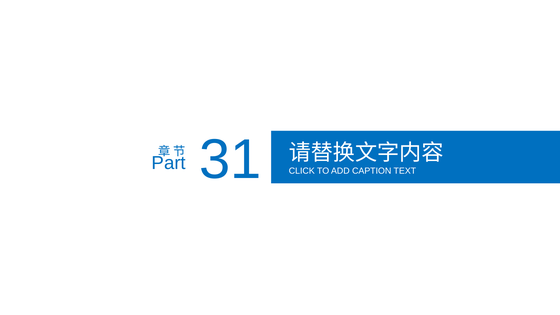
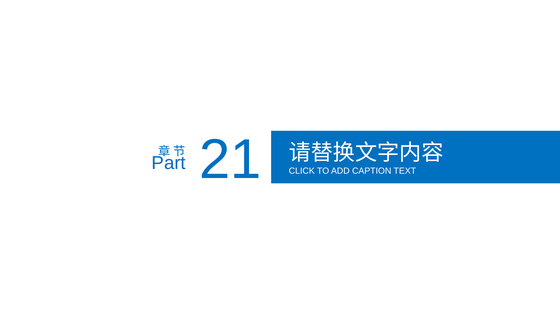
31: 31 -> 21 (230, 160)
